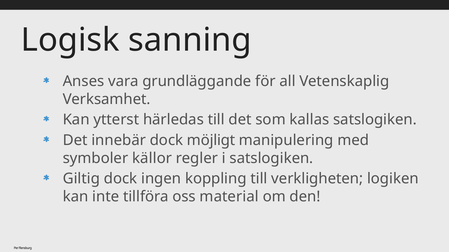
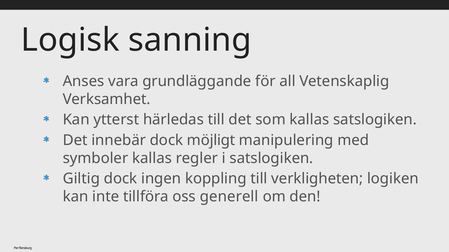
symboler källor: källor -> kallas (152, 158)
material: material -> generell (229, 197)
